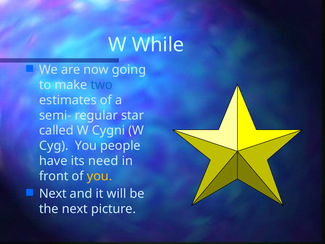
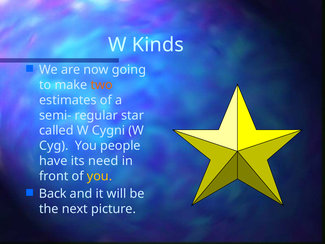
While: While -> Kinds (158, 45)
two colour: blue -> orange (102, 85)
Next: Next -> Back (53, 194)
